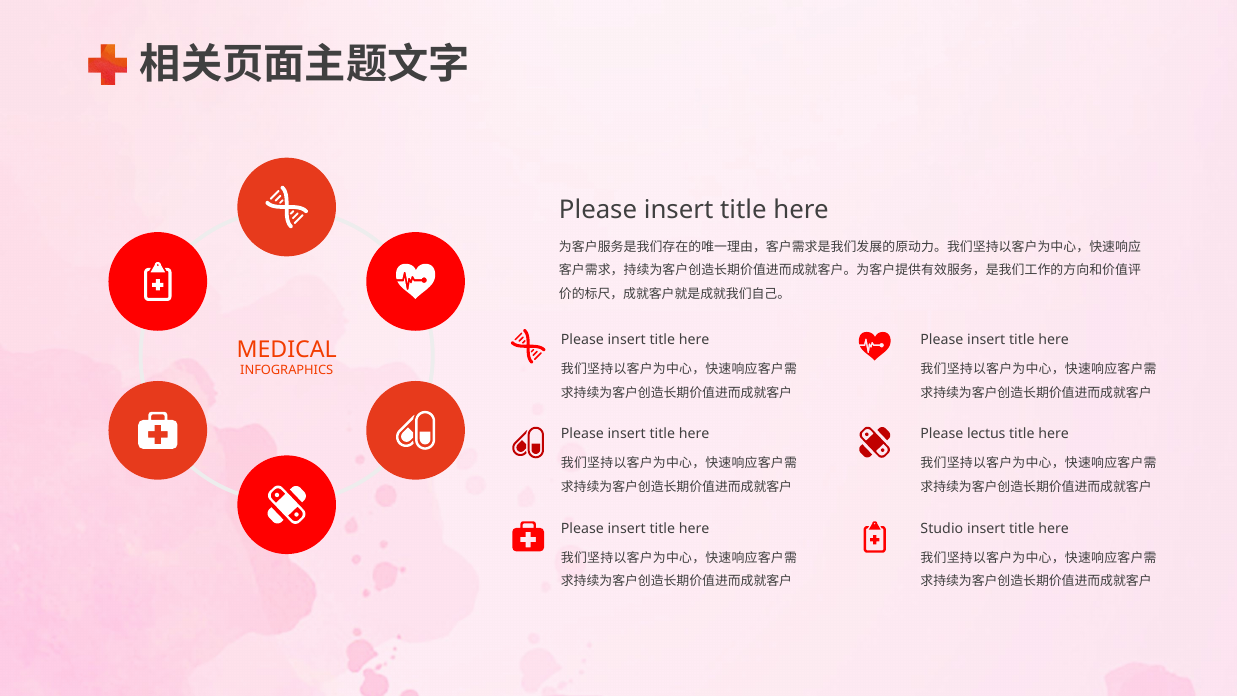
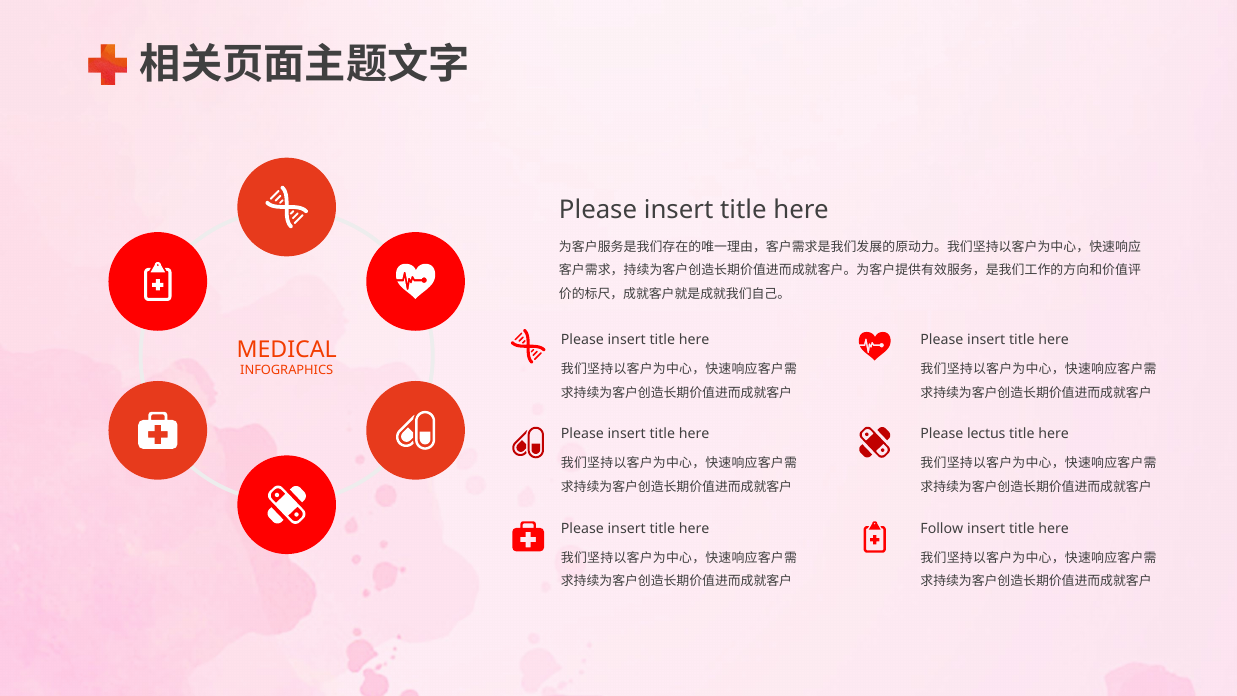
Studio: Studio -> Follow (942, 528)
